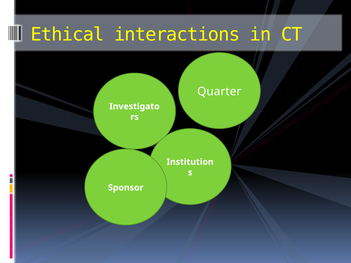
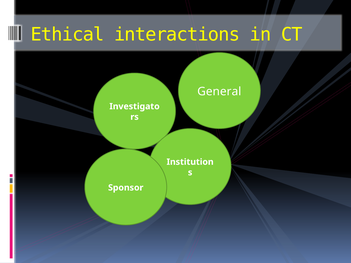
Quarter: Quarter -> General (219, 91)
